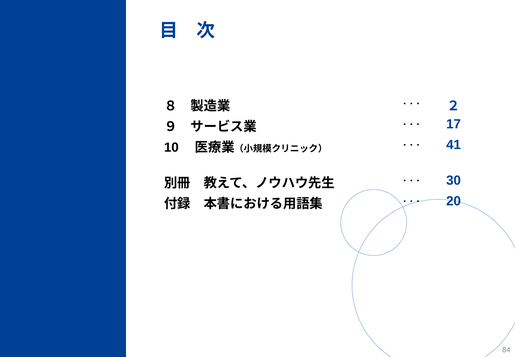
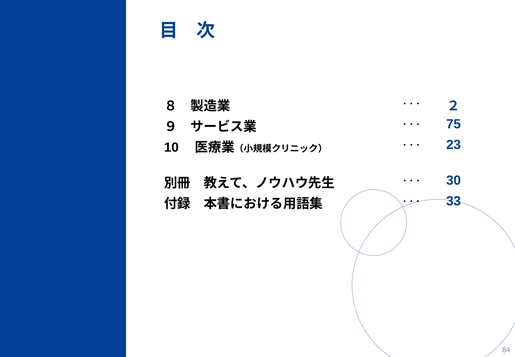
17: 17 -> 75 (454, 124)
41: 41 -> 23 (454, 145)
20: 20 -> 33 (454, 201)
